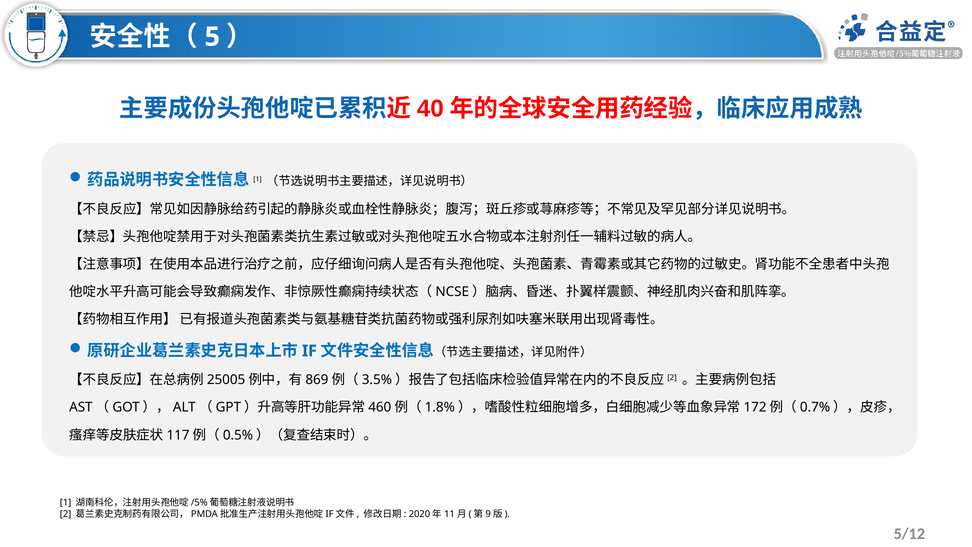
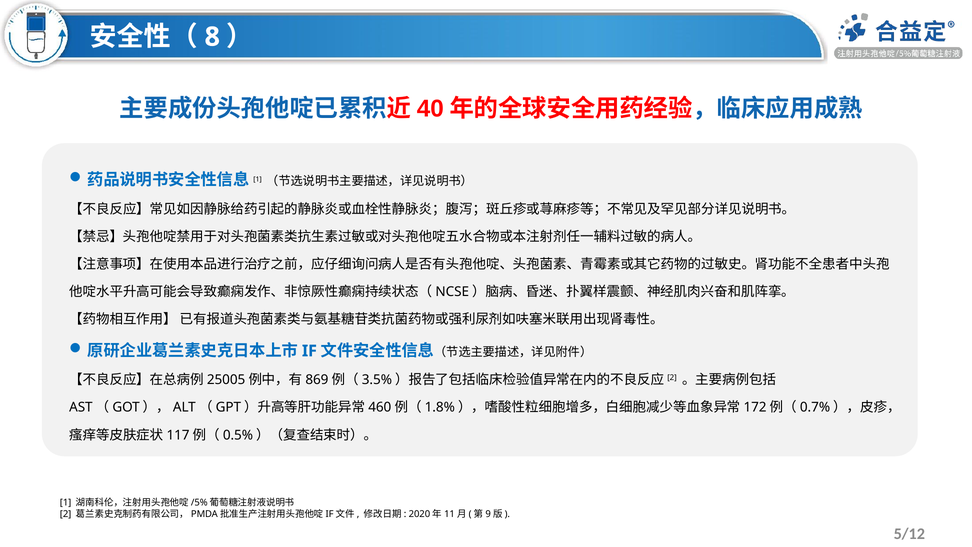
5: 5 -> 8 (212, 37)
